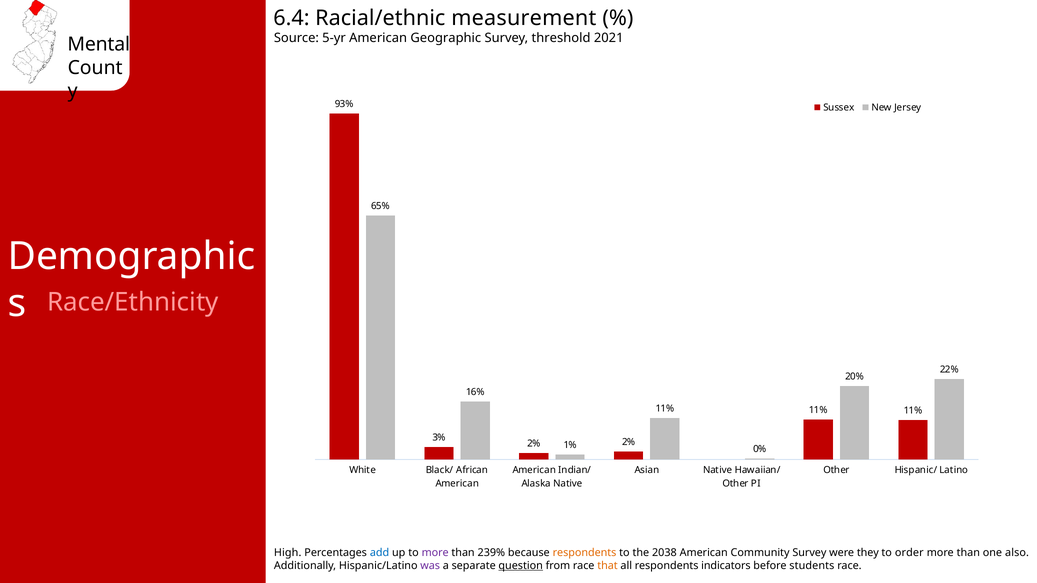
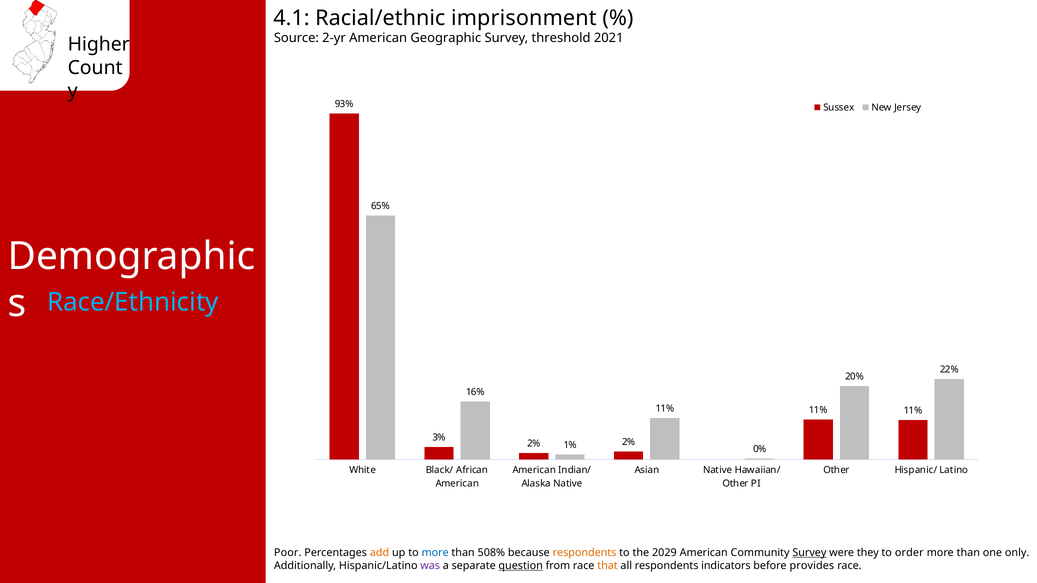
6.4: 6.4 -> 4.1 (291, 18)
measurement: measurement -> imprisonment (524, 18)
5-yr: 5-yr -> 2-yr (334, 38)
Mental: Mental -> Higher (99, 44)
Race/Ethnicity colour: pink -> light blue (133, 302)
High: High -> Poor (288, 553)
add colour: blue -> orange (380, 553)
more colour: purple -> blue (435, 553)
239%: 239% -> 508% (491, 553)
2038: 2038 -> 2029 (664, 553)
Survey underline: none -> present (809, 553)
also: also -> only (1017, 553)
students: students -> provides (812, 566)
